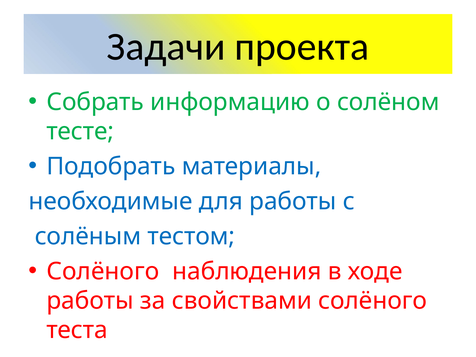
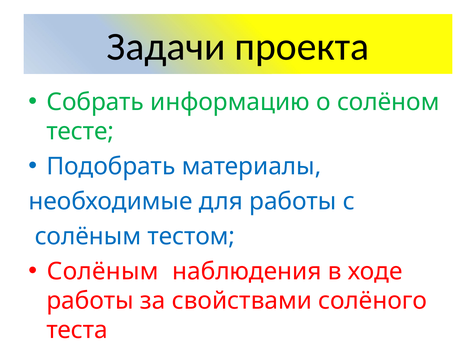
Солёного: Солёного -> Солёным (103, 272)
